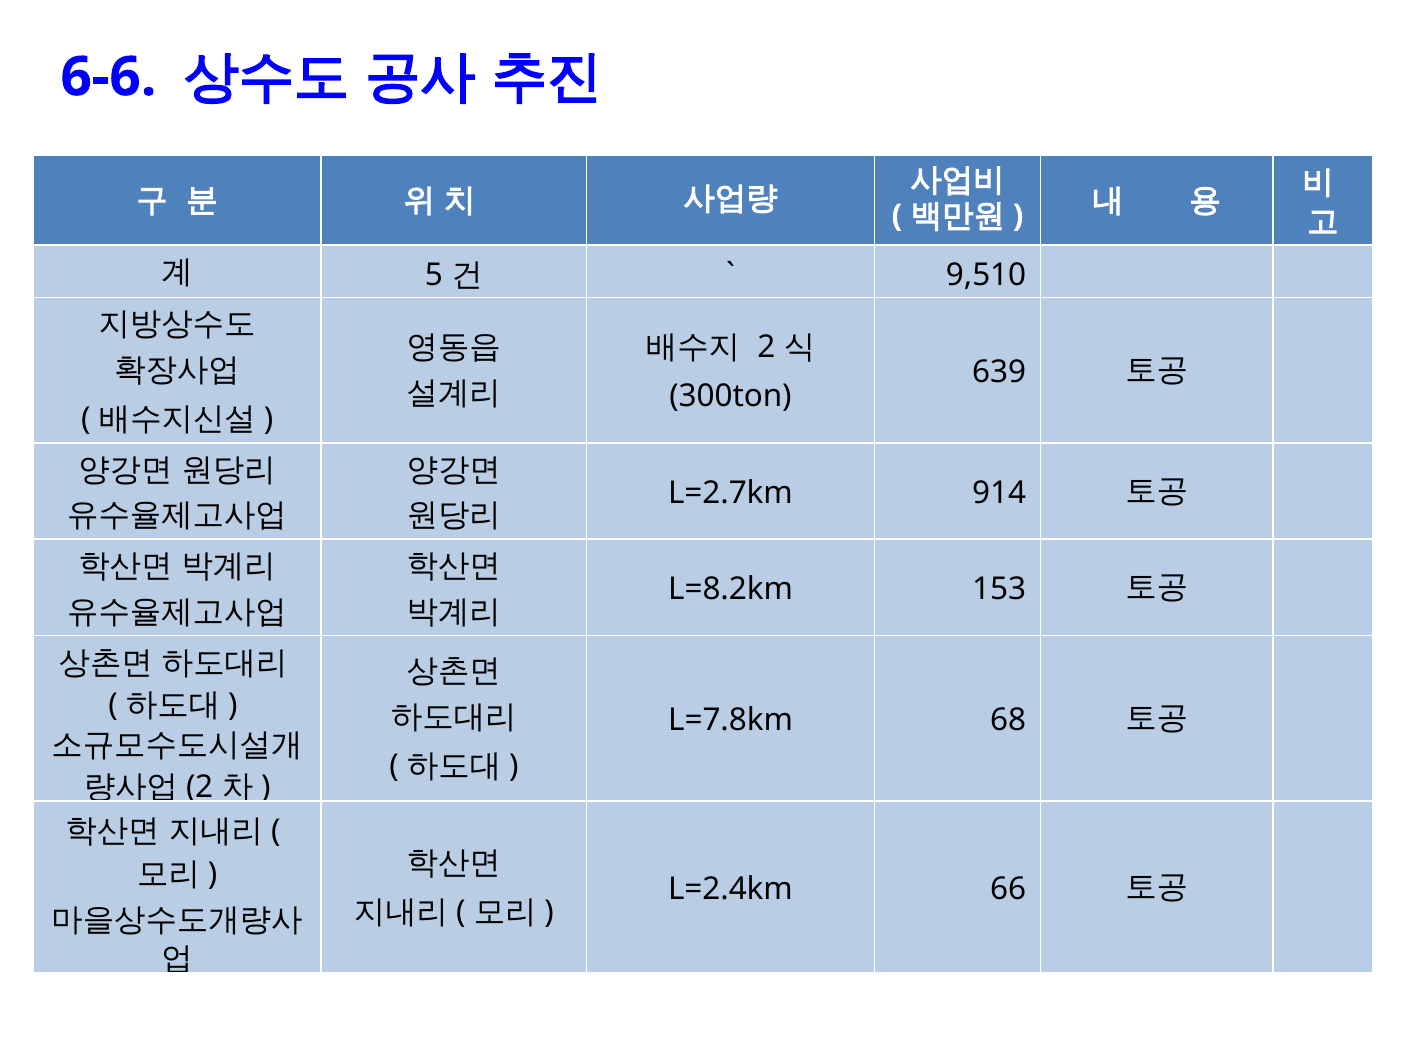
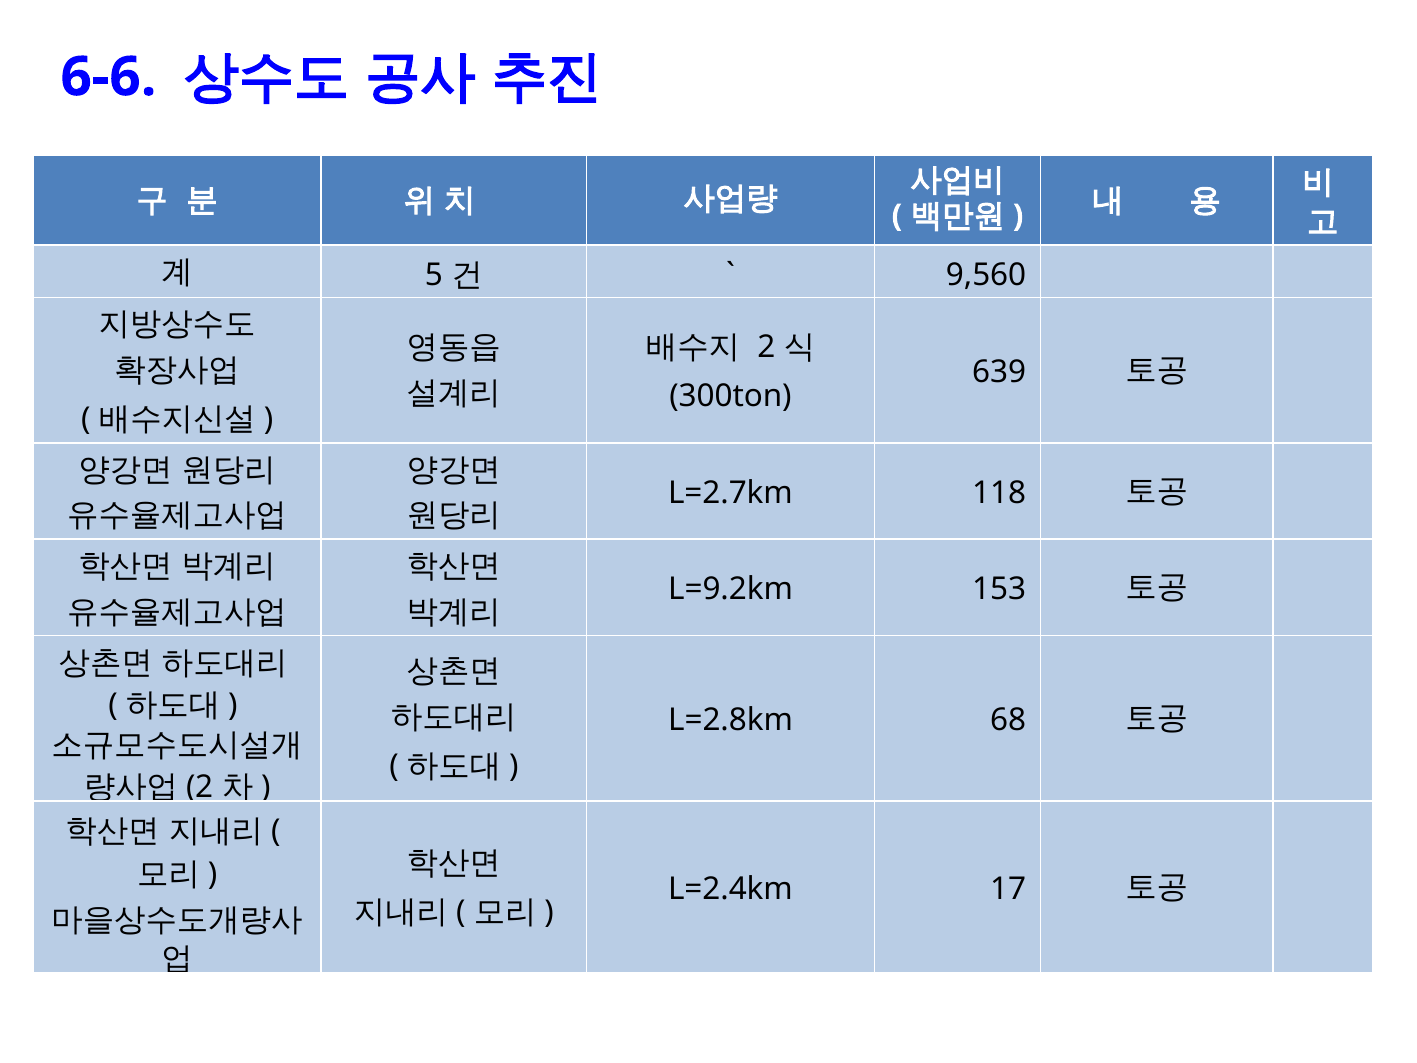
9,510: 9,510 -> 9,560 (986, 275)
914: 914 -> 118 (999, 493)
L=8.2km: L=8.2km -> L=9.2km (731, 589)
L=7.8km: L=7.8km -> L=2.8km (731, 720)
66: 66 -> 17 (1008, 889)
